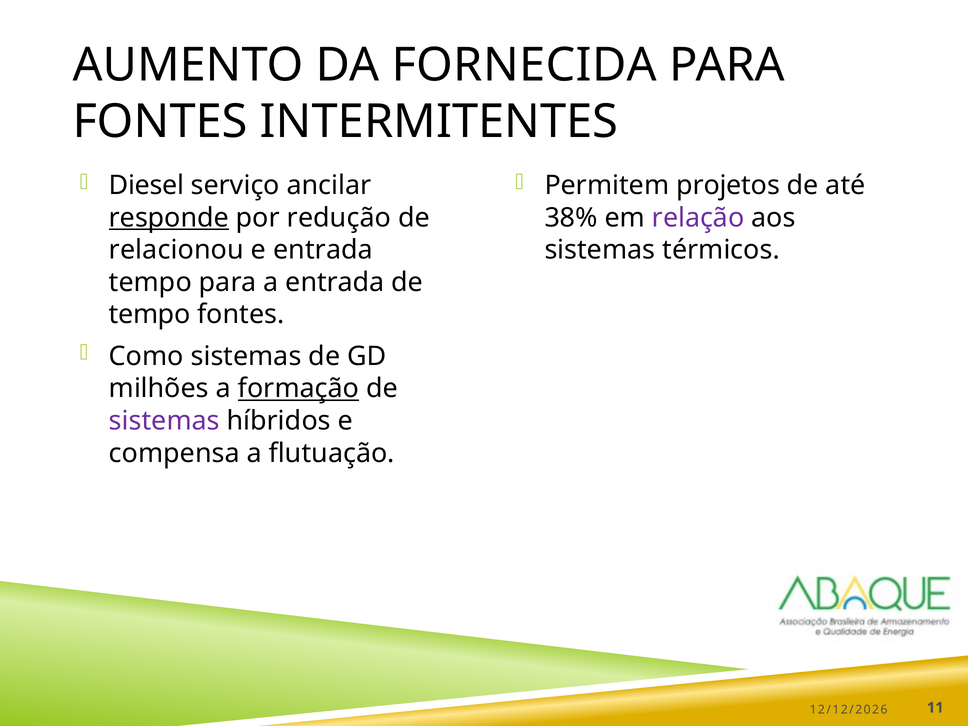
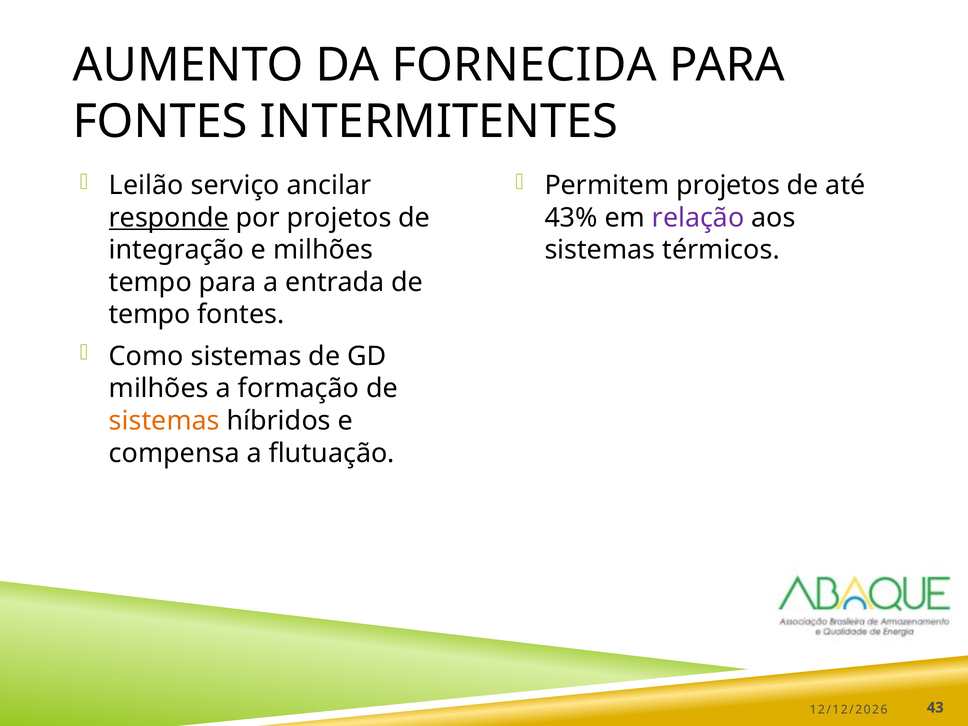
Diesel: Diesel -> Leilão (146, 185)
por redução: redução -> projetos (339, 218)
38%: 38% -> 43% (571, 218)
relacionou: relacionou -> integração (176, 250)
e entrada: entrada -> milhões (323, 250)
formação underline: present -> none (299, 389)
sistemas colour: purple -> orange (164, 421)
11: 11 -> 43 (935, 708)
